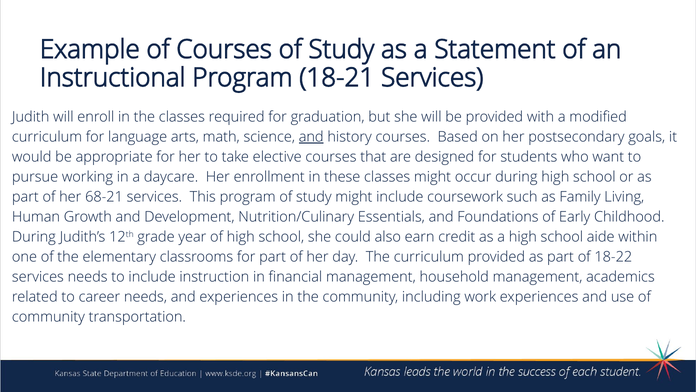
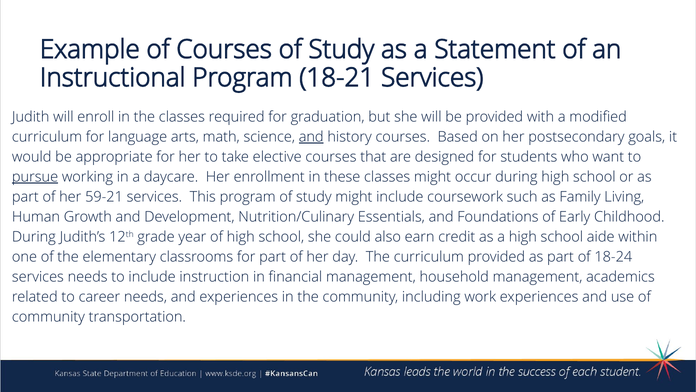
pursue underline: none -> present (35, 177)
68-21: 68-21 -> 59-21 (104, 197)
18-22: 18-22 -> 18-24 (613, 257)
